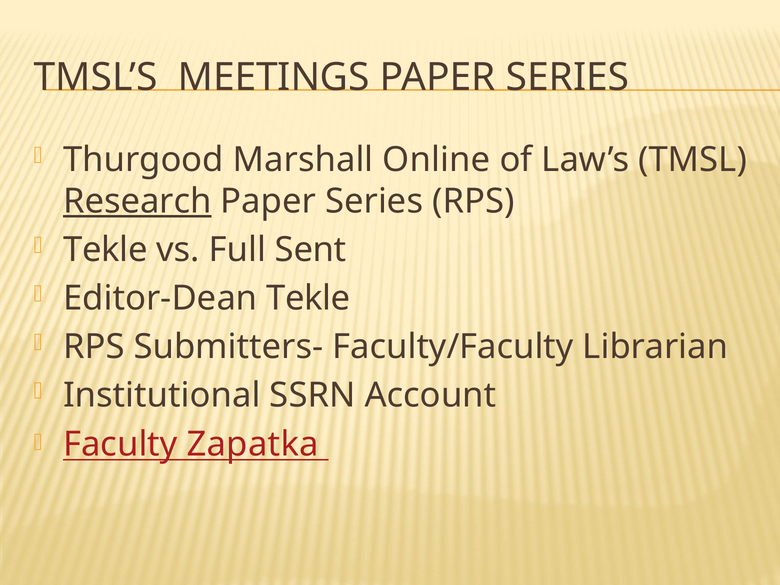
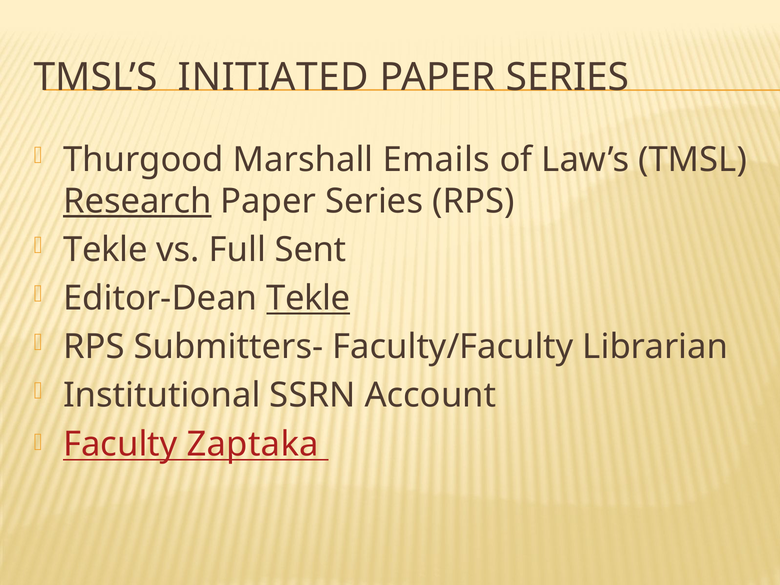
MEETINGS: MEETINGS -> INITIATED (273, 77)
Online: Online -> Emails (436, 160)
Tekle underline: none -> present (308, 298)
Zapatka: Zapatka -> Zaptaka (253, 444)
